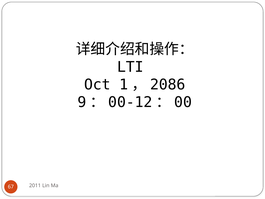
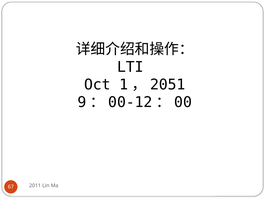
2086: 2086 -> 2051 (168, 85)
